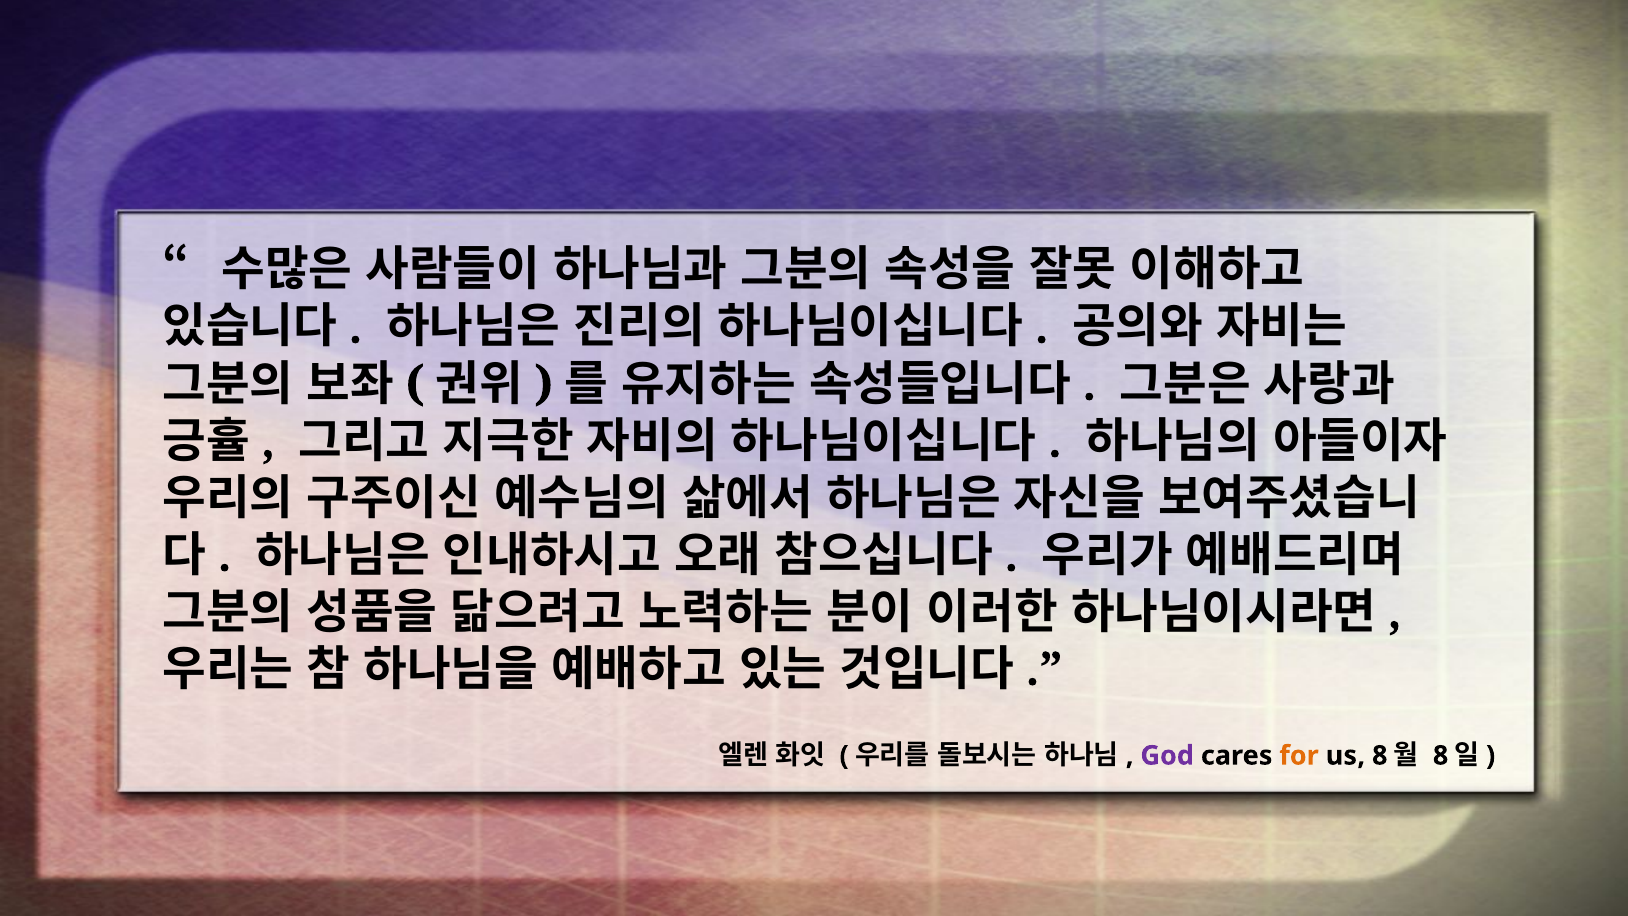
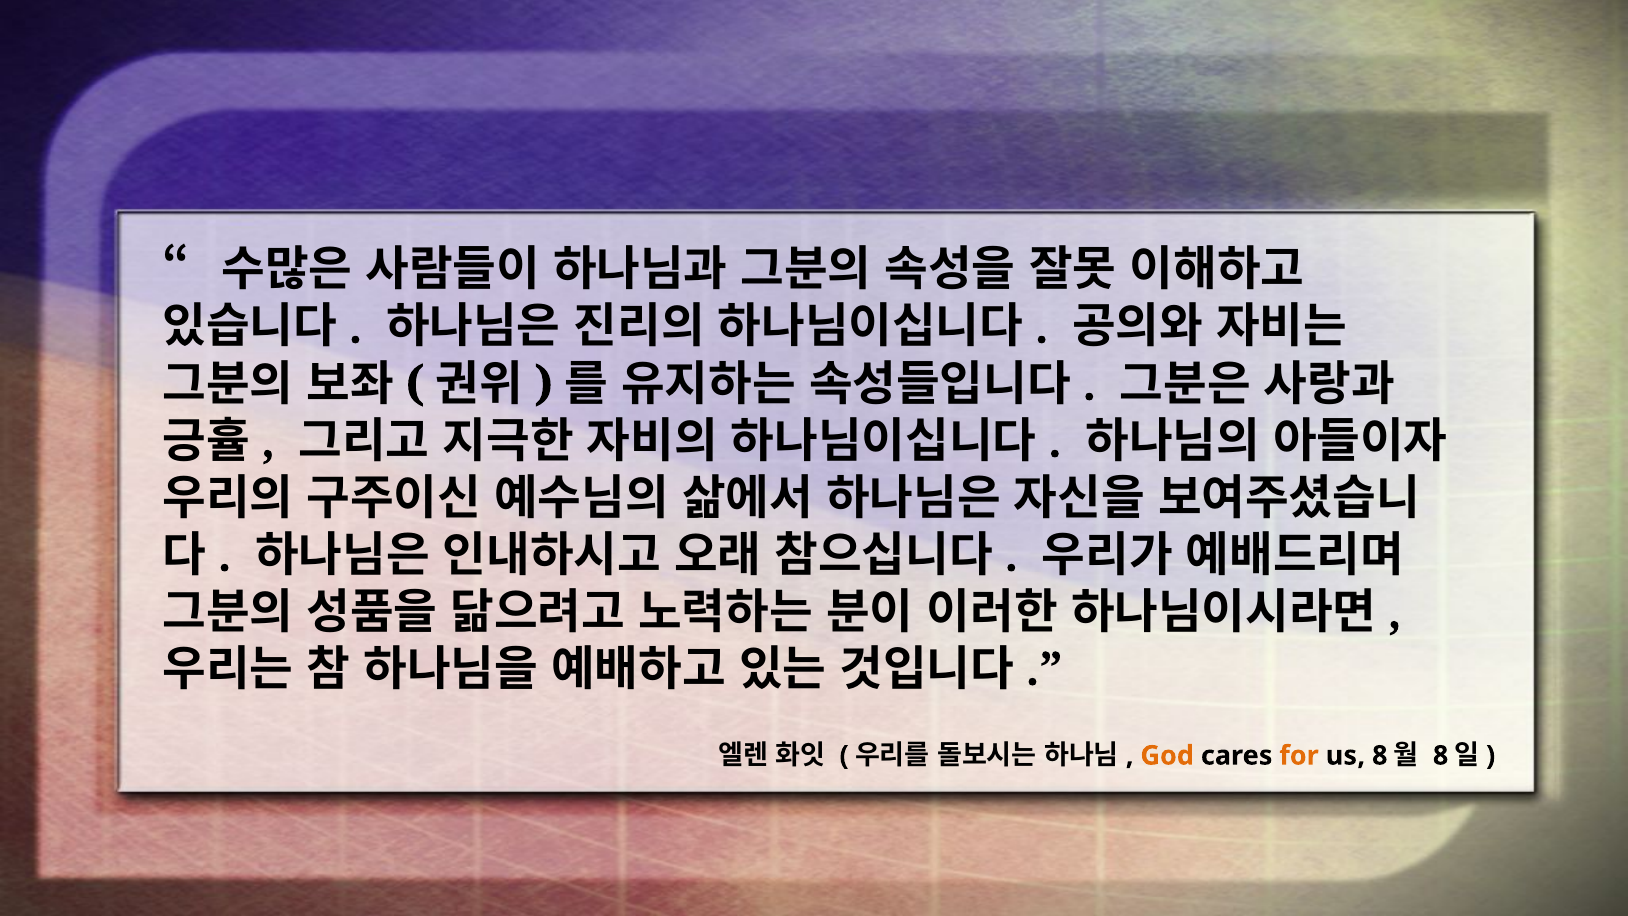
God colour: purple -> orange (1167, 755)
